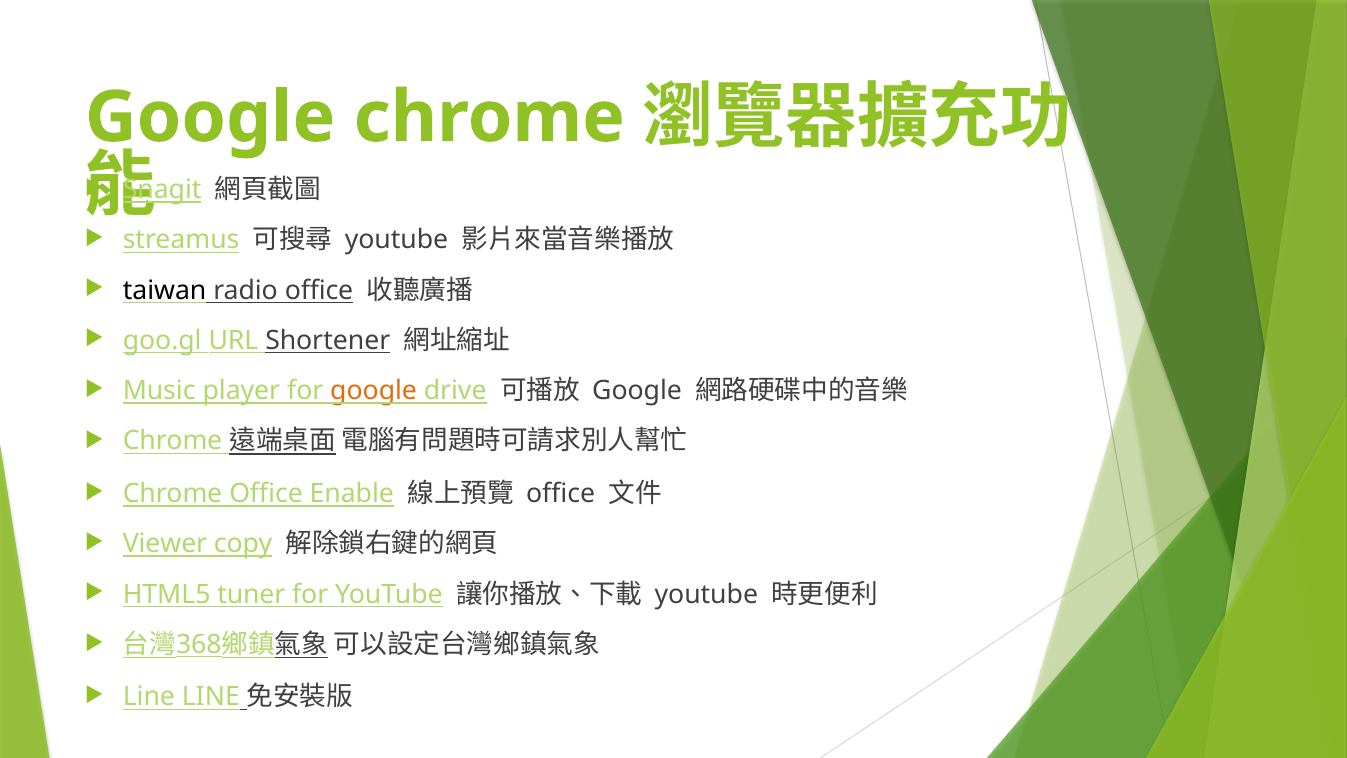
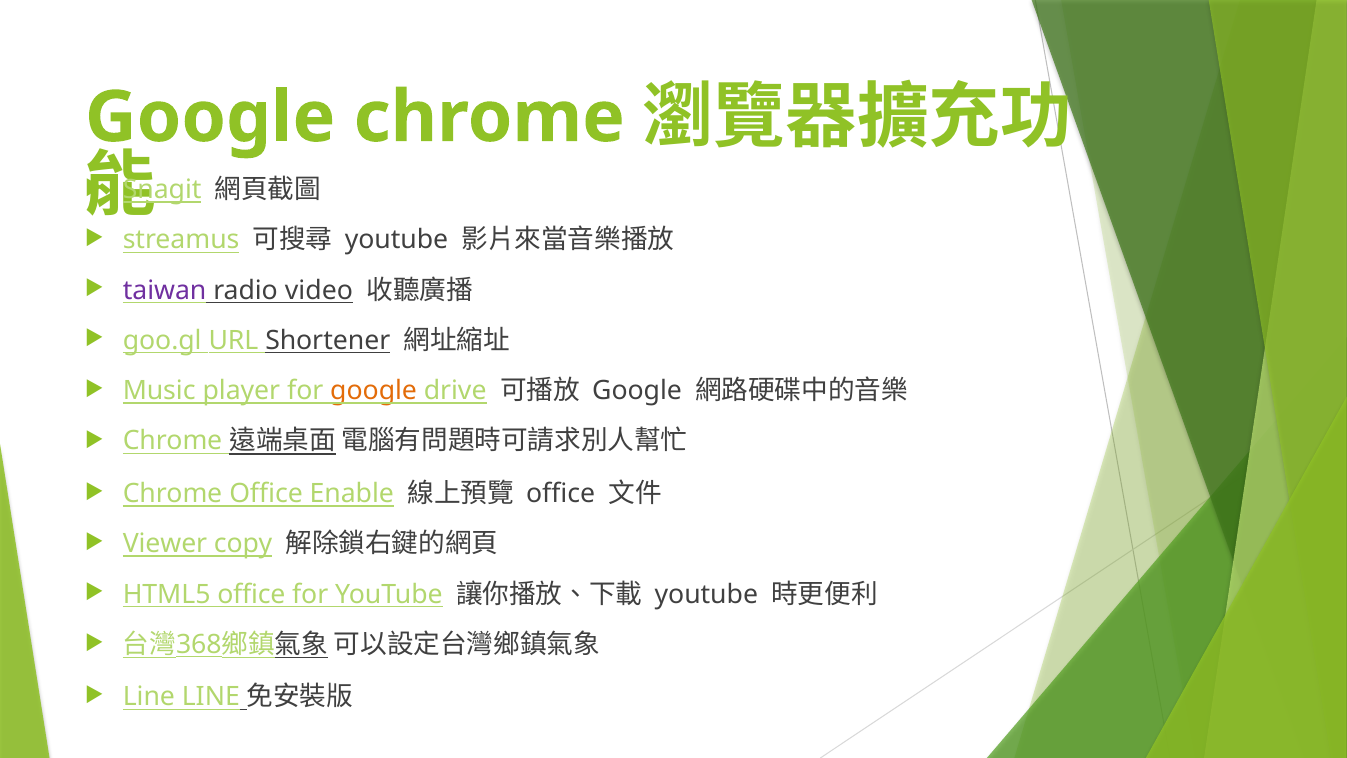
taiwan colour: black -> purple (165, 290)
radio office: office -> video (319, 290)
HTML5 tuner: tuner -> office (251, 594)
